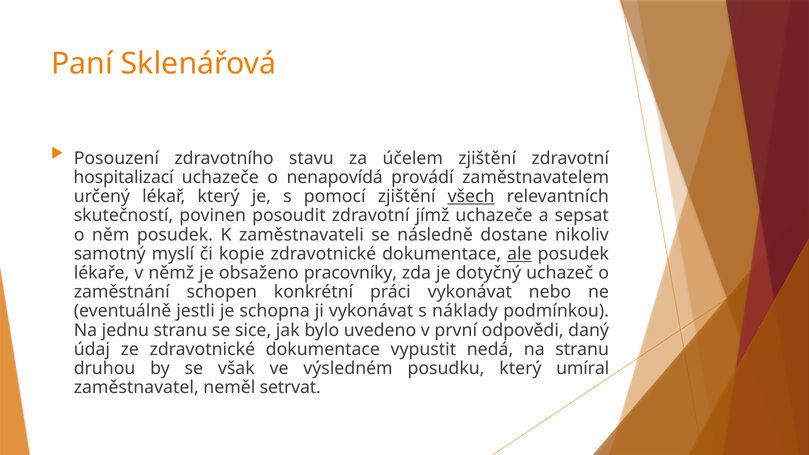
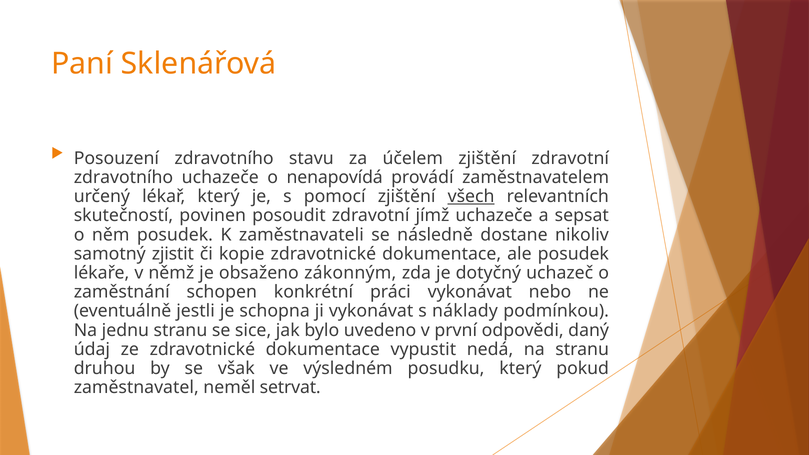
hospitalizací: hospitalizací -> zdravotního (123, 177)
myslí: myslí -> zjistit (173, 254)
ale underline: present -> none (519, 254)
pracovníky: pracovníky -> zákonným (350, 273)
umíral: umíral -> pokud (583, 368)
